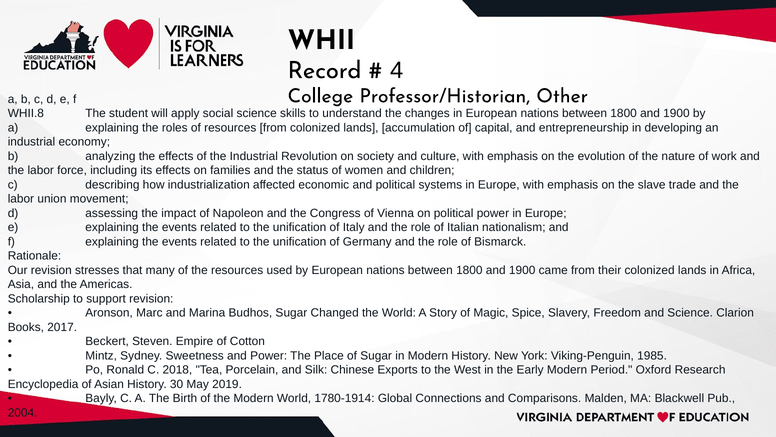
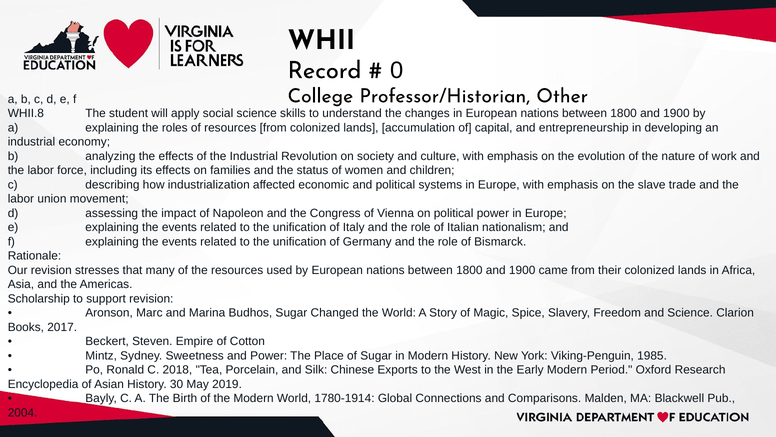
4: 4 -> 0 (397, 70)
